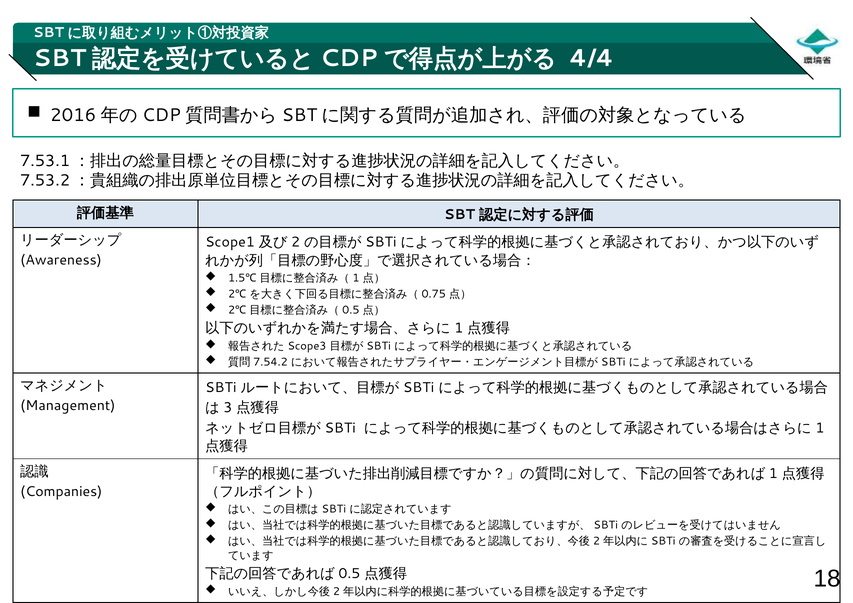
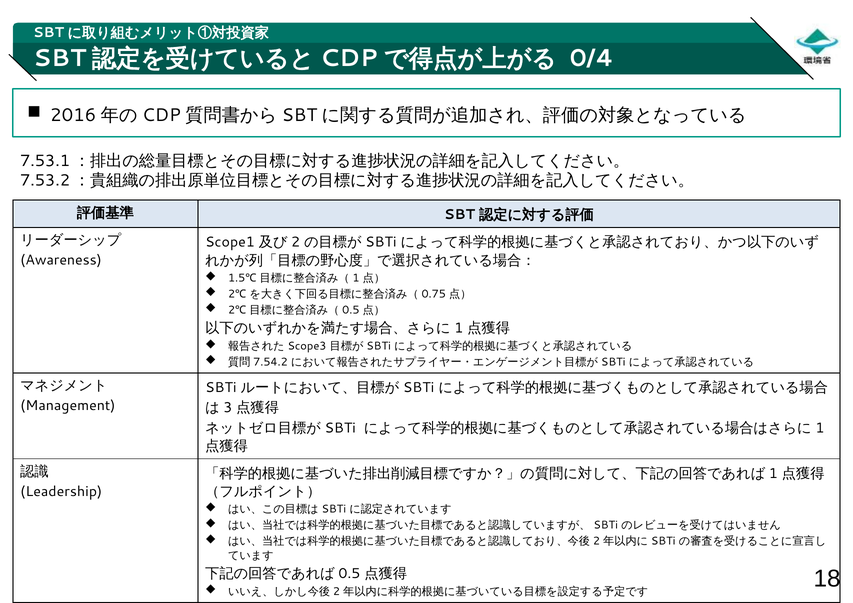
4/4: 4/4 -> 0/4 (592, 58)
Companies: Companies -> Leadership (61, 491)
